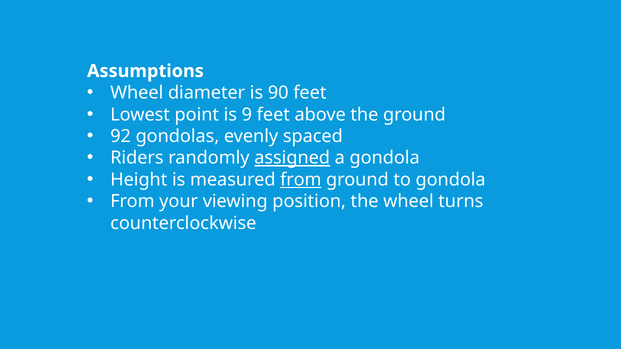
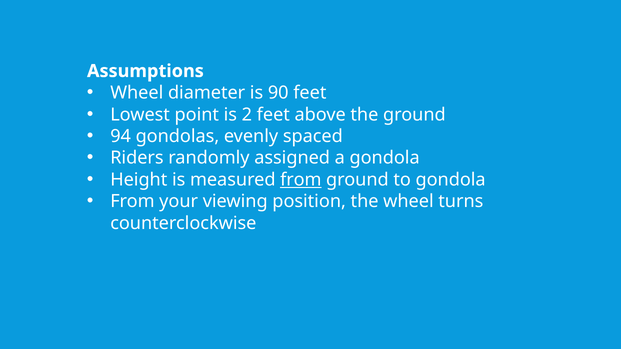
9: 9 -> 2 (247, 115)
92: 92 -> 94 (121, 136)
assigned underline: present -> none (292, 158)
